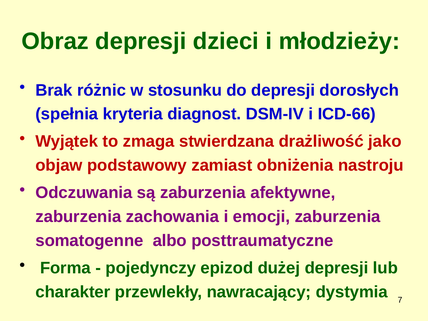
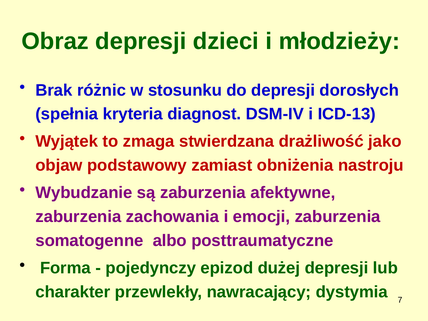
ICD-66: ICD-66 -> ICD-13 (347, 114)
Odczuwania: Odczuwania -> Wybudzanie (84, 193)
